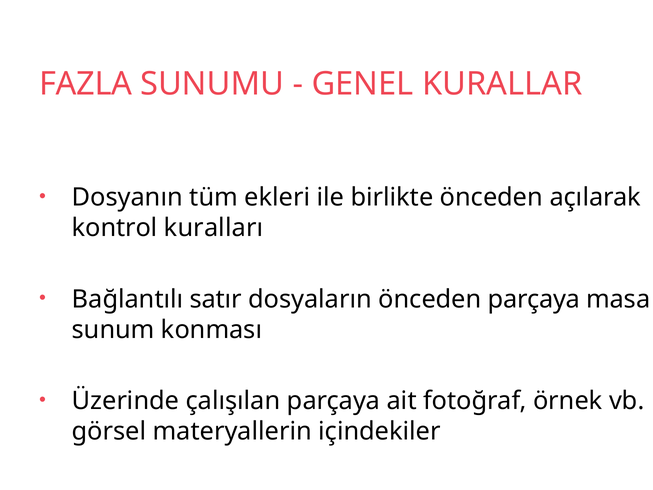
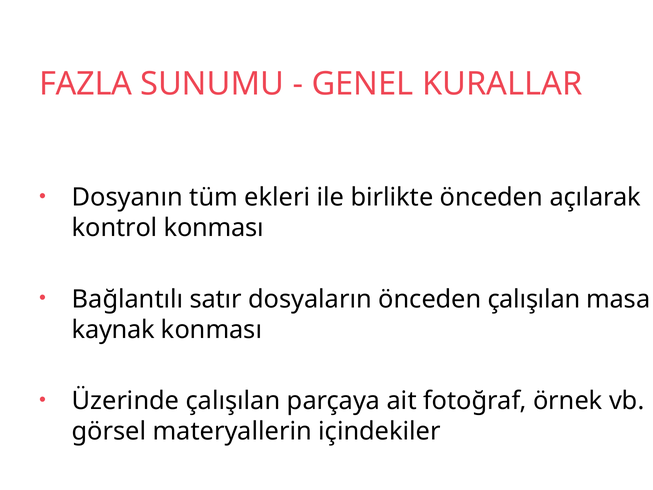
kontrol kuralları: kuralları -> konması (214, 228)
önceden parçaya: parçaya -> çalışılan (534, 299)
sunum: sunum -> kaynak (113, 329)
